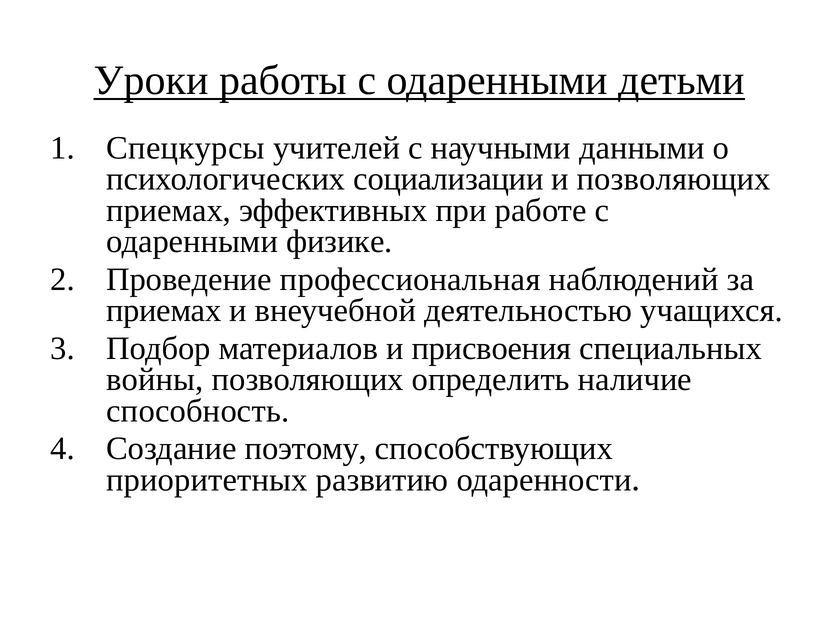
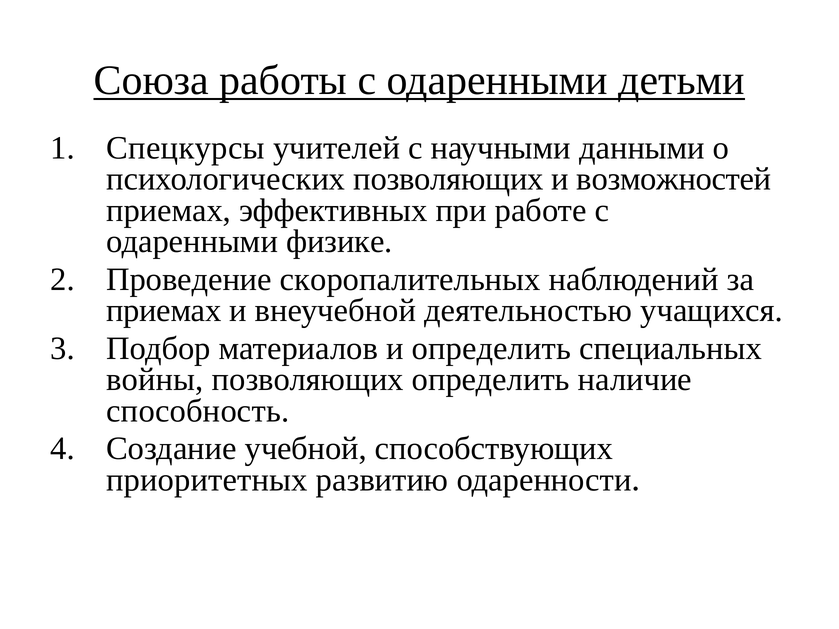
Уроки: Уроки -> Союза (151, 81)
психологических социализации: социализации -> позволяющих (448, 179)
и позволяющих: позволяющих -> возможностей (674, 179)
профессиональная: профессиональная -> скоропалительных (410, 280)
и присвоения: присвоения -> определить (491, 349)
поэтому: поэтому -> учебной (306, 449)
